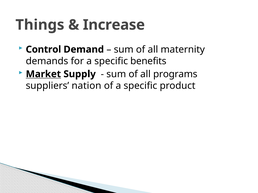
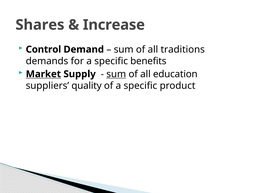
Things: Things -> Shares (40, 25)
maternity: maternity -> traditions (183, 50)
sum underline: none -> present (116, 74)
programs: programs -> education (175, 74)
nation: nation -> quality (87, 86)
